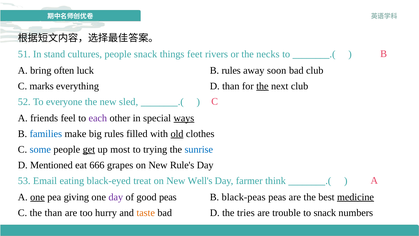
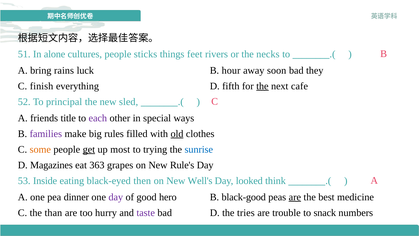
stand: stand -> alone (55, 54)
people snack: snack -> sticks (146, 54)
often: often -> rains (64, 70)
B rules: rules -> hour (231, 70)
bad club: club -> they (315, 70)
marks: marks -> finish (42, 86)
D than: than -> fifth (231, 86)
next club: club -> cafe (300, 86)
everyone: everyone -> principal (64, 102)
feel: feel -> title (68, 118)
ways underline: present -> none (184, 118)
families colour: blue -> purple (46, 134)
some colour: blue -> orange (40, 149)
Mentioned: Mentioned -> Magazines (51, 165)
666: 666 -> 363 (97, 165)
Email: Email -> Inside (45, 181)
treat: treat -> then (142, 181)
farmer: farmer -> looked (249, 181)
one underline: present -> none (37, 197)
giving: giving -> dinner (76, 197)
good peas: peas -> hero (168, 197)
black-peas: black-peas -> black-good (244, 197)
are underline: none -> present (295, 197)
medicine underline: present -> none (356, 197)
taste colour: orange -> purple (146, 213)
